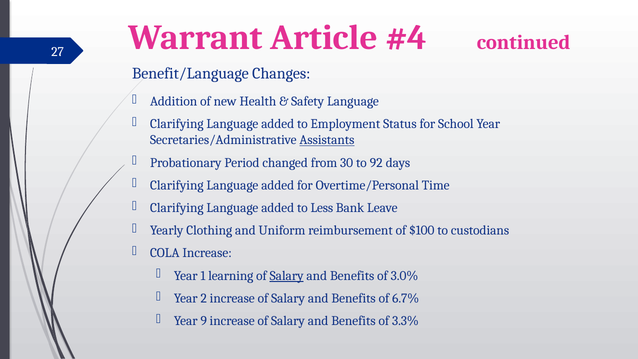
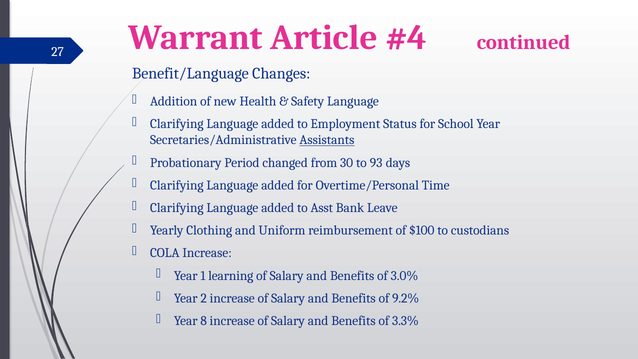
92: 92 -> 93 (376, 163)
Less: Less -> Asst (322, 208)
Salary underline: present -> none (287, 276)
6.7%: 6.7% -> 9.2% (406, 298)
9: 9 -> 8 (204, 321)
